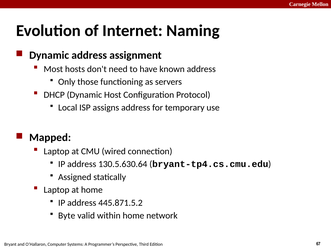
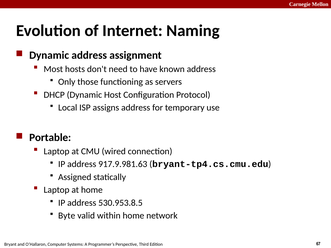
Mapped: Mapped -> Portable (50, 138)
130.5.630.64: 130.5.630.64 -> 917.9.981.63 (123, 164)
445.871.5.2: 445.871.5.2 -> 530.953.8.5 (120, 203)
